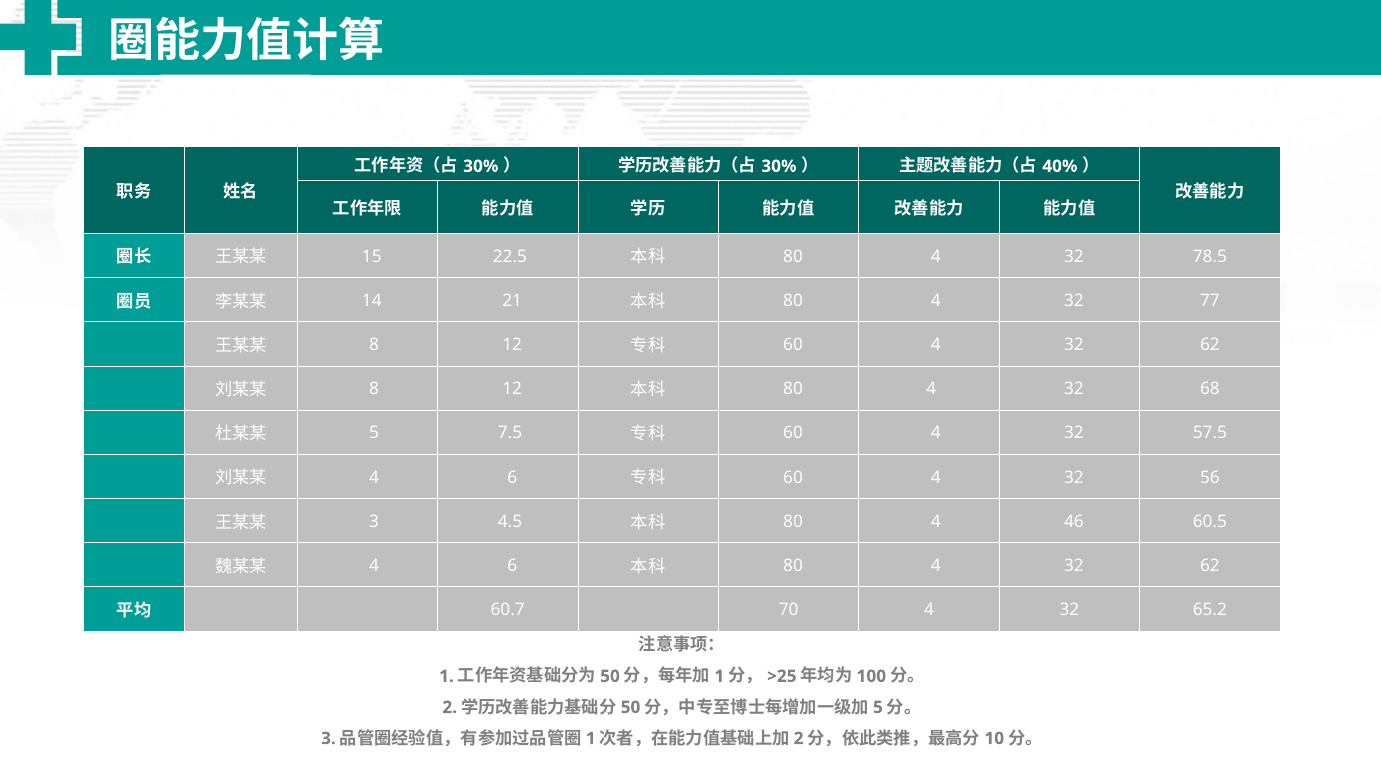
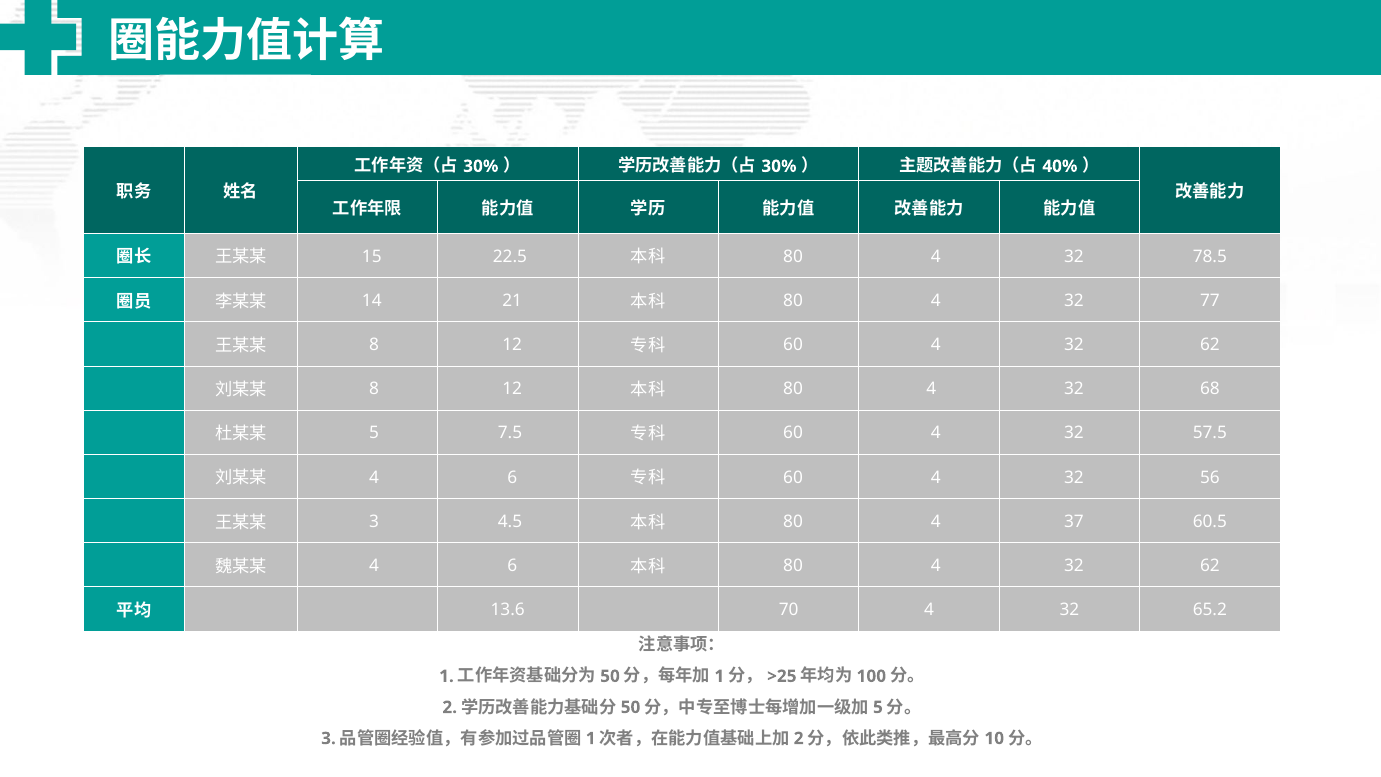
46: 46 -> 37 (1074, 521)
60.7: 60.7 -> 13.6 (508, 610)
